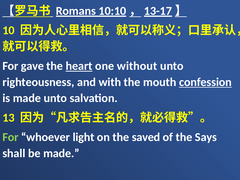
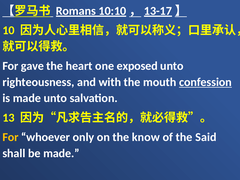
heart underline: present -> none (79, 66)
without: without -> exposed (137, 66)
For colour: light green -> yellow (10, 137)
light: light -> only (83, 137)
saved: saved -> know (146, 137)
Says: Says -> Said (206, 137)
